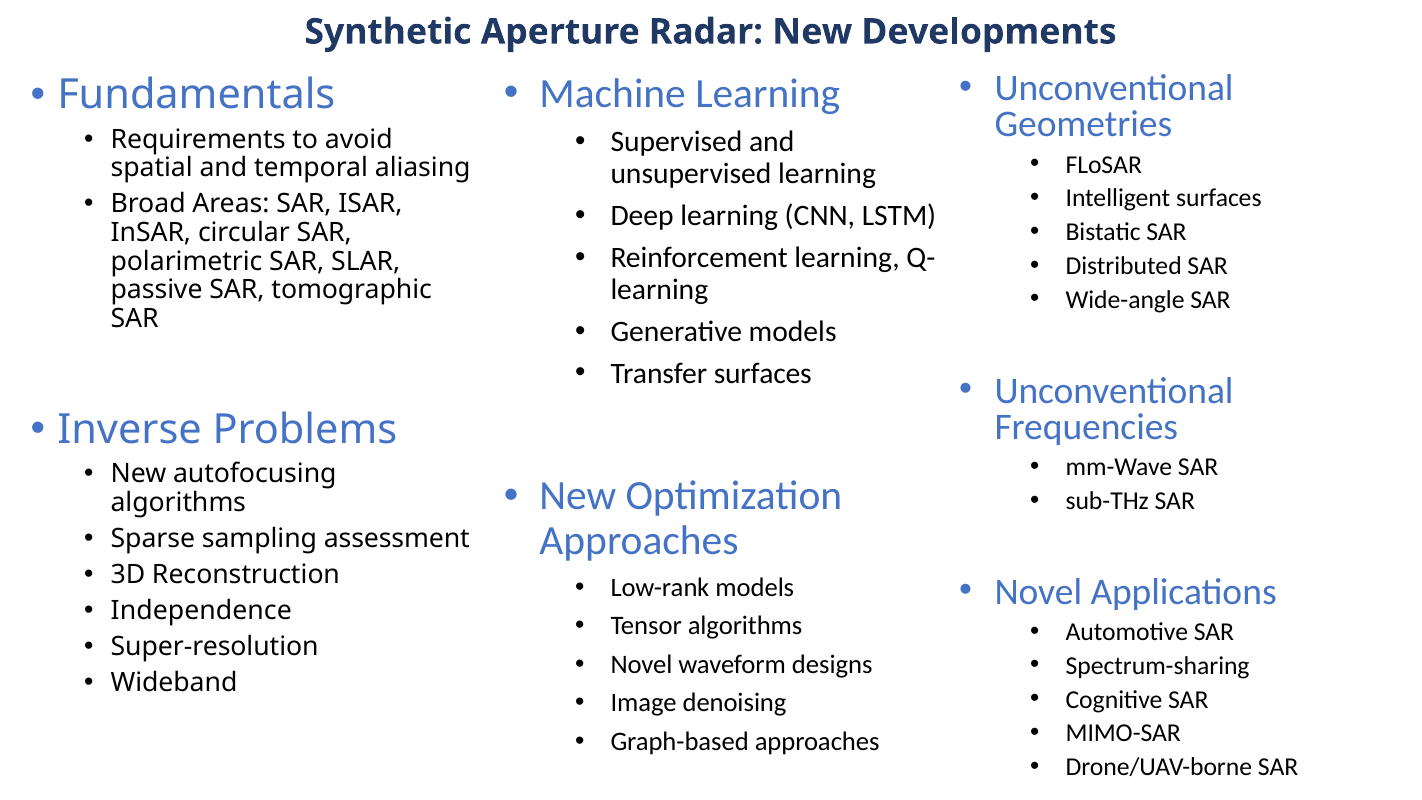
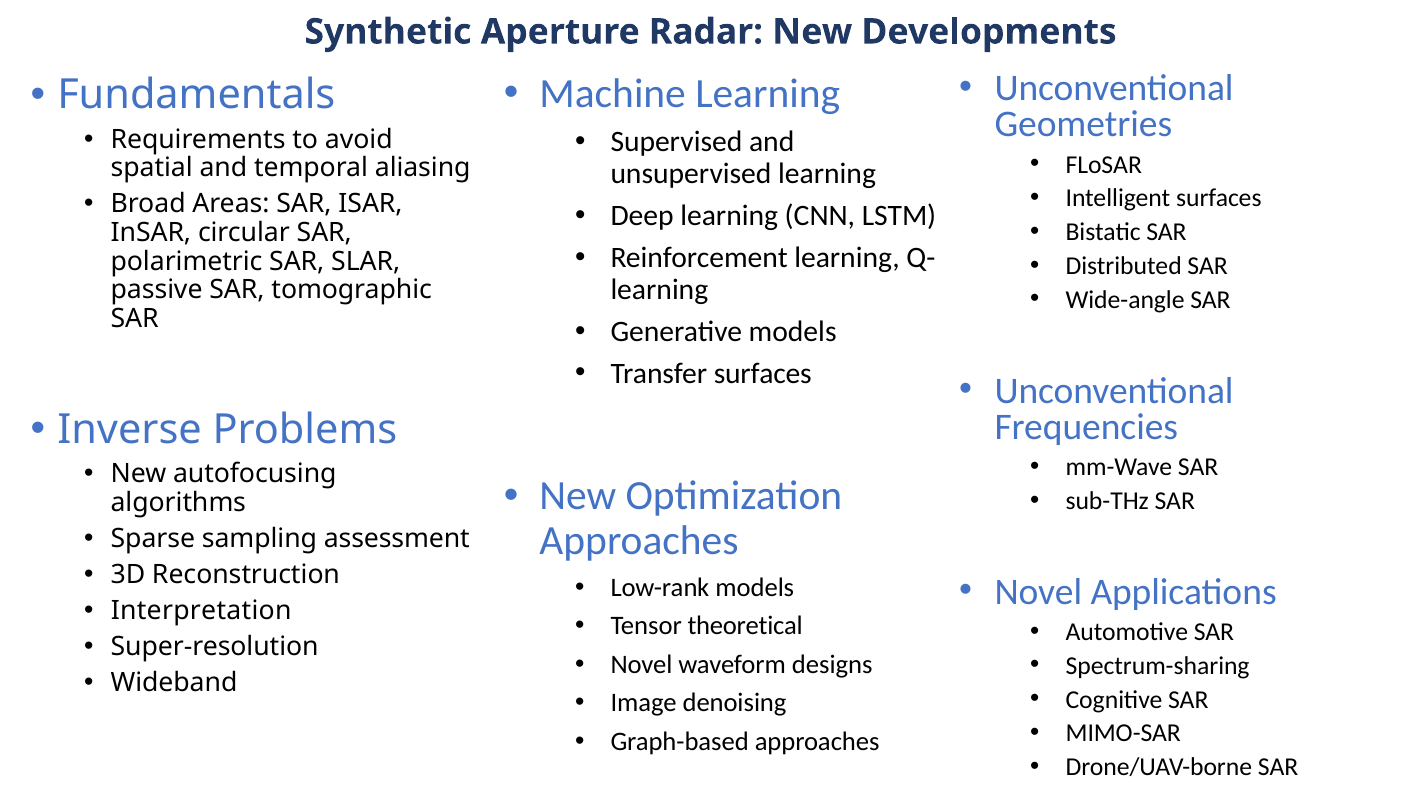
Independence: Independence -> Interpretation (201, 611)
Tensor algorithms: algorithms -> theoretical (745, 626)
